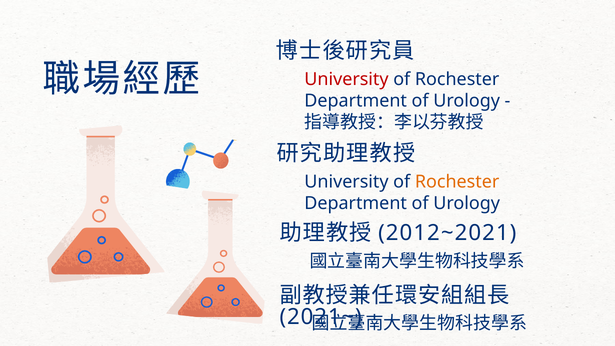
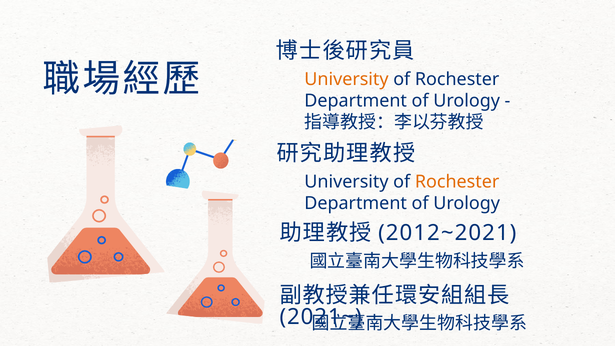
University colour: red -> orange (346, 80)
